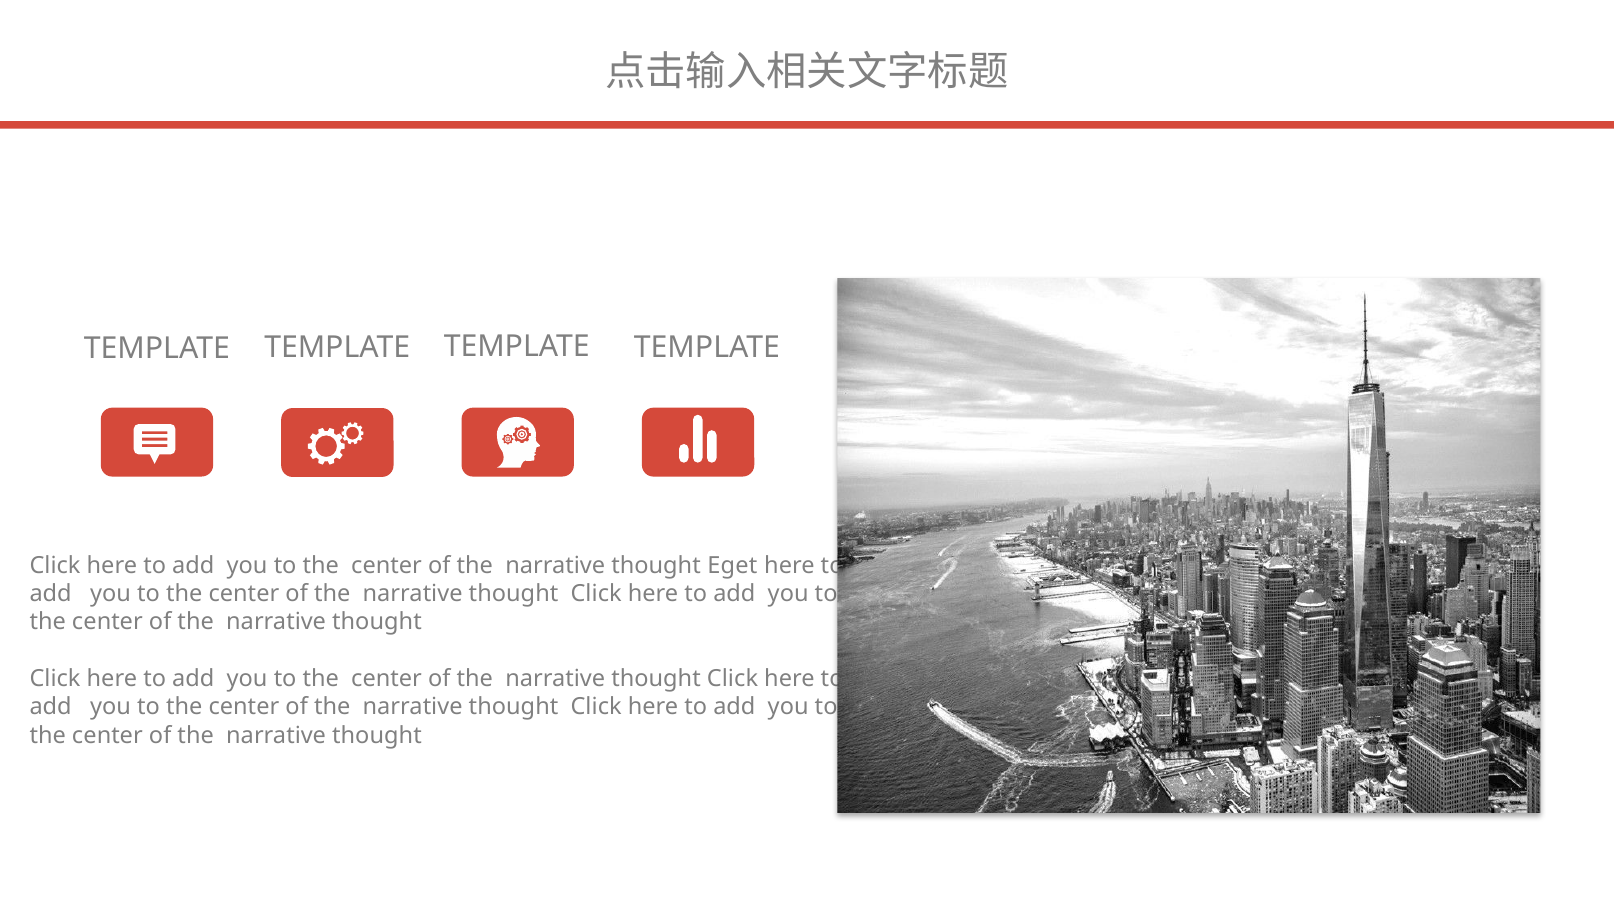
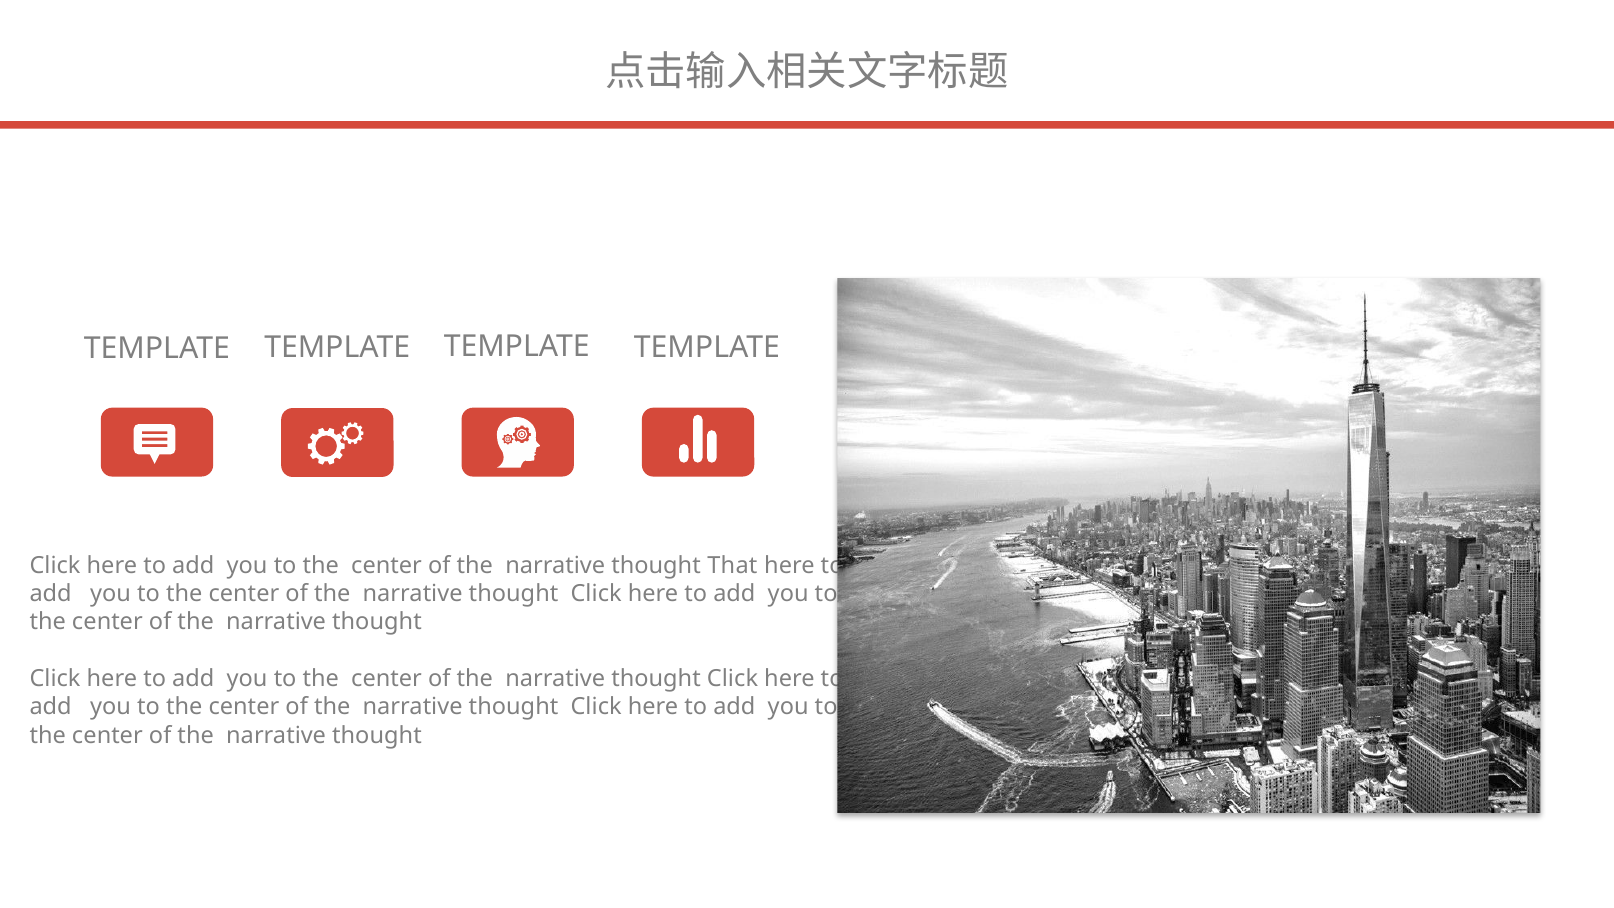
Eget: Eget -> That (732, 566)
